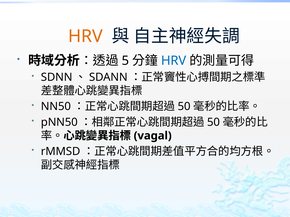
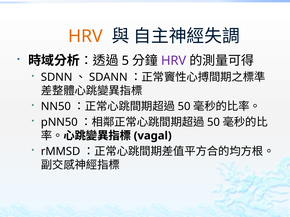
HRV colour: blue -> purple (174, 61)
